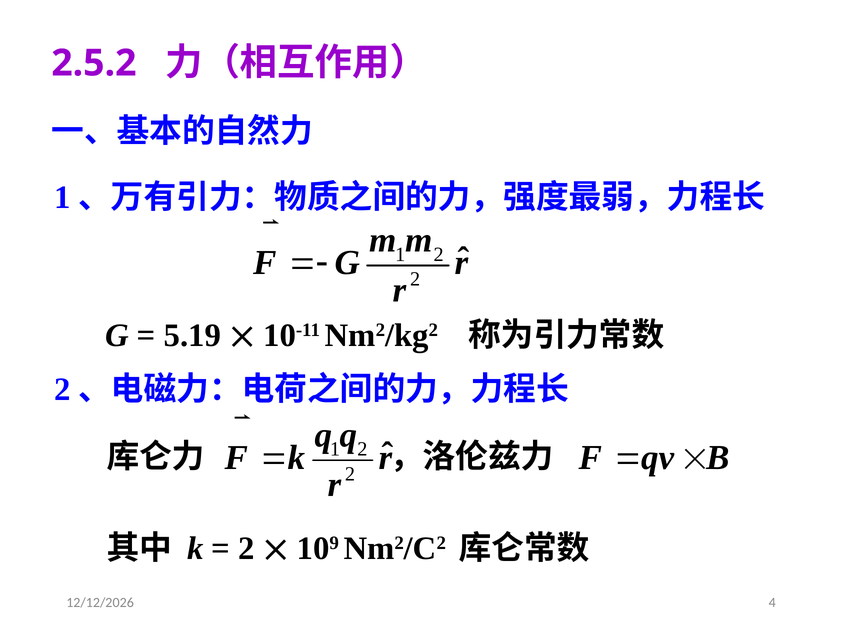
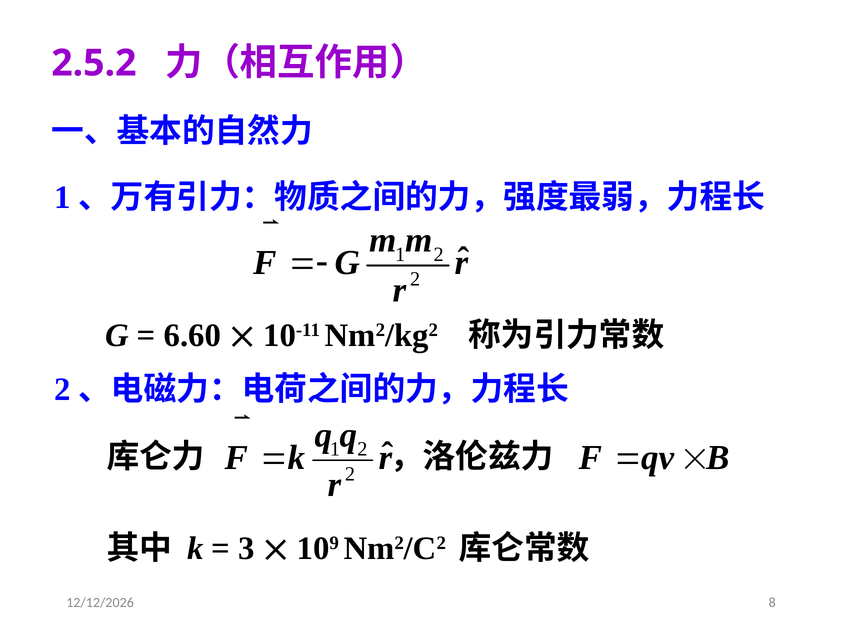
5.19: 5.19 -> 6.60 (192, 336)
2: 2 -> 3 (246, 549)
4: 4 -> 8 (772, 603)
